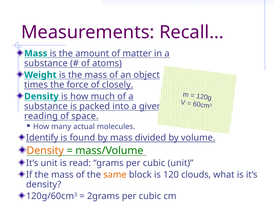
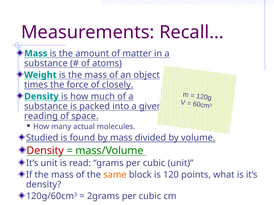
Identify: Identify -> Studied (42, 138)
Density colour: orange -> red (45, 151)
clouds: clouds -> points (196, 175)
